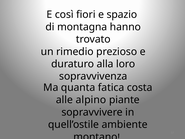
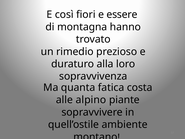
spazio: spazio -> essere (122, 15)
